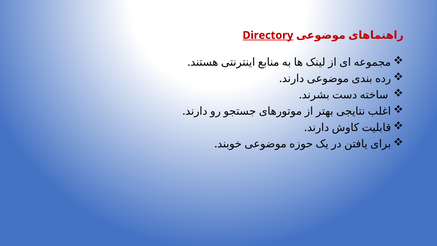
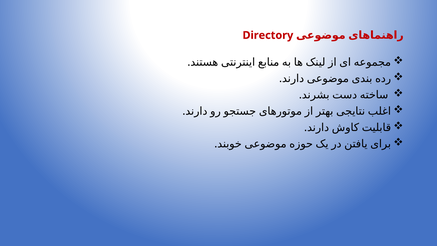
Directory underline: present -> none (268, 35)
